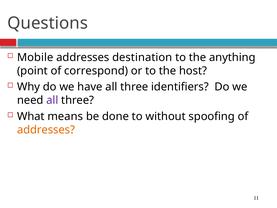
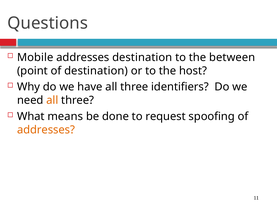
anything: anything -> between (232, 57)
of correspond: correspond -> destination (96, 71)
all colour: purple -> orange (52, 100)
without: without -> request (166, 116)
